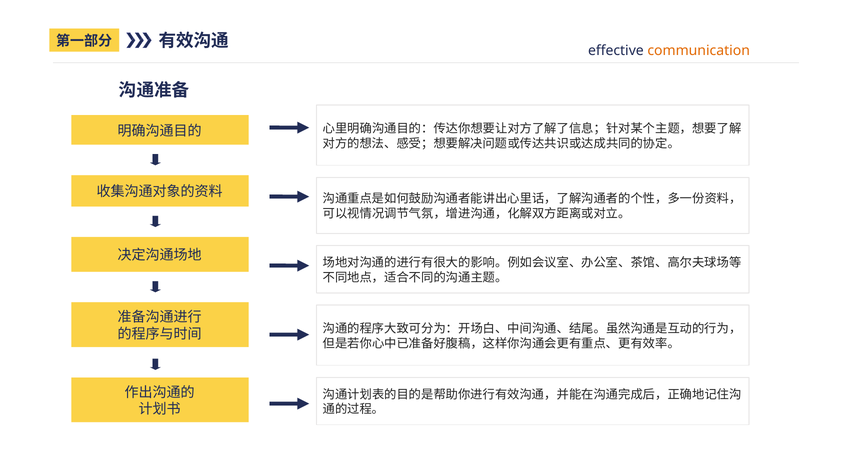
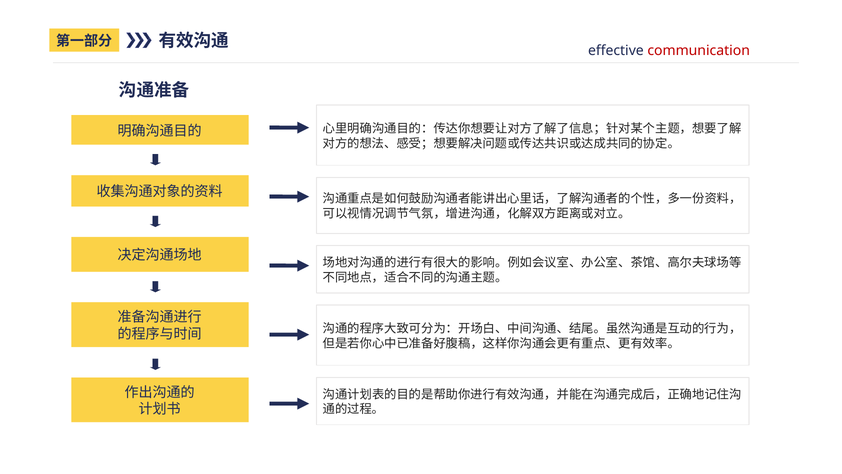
communication colour: orange -> red (699, 51)
